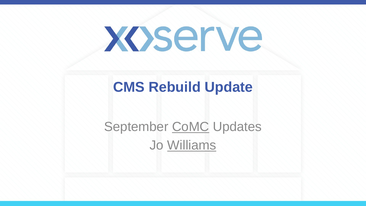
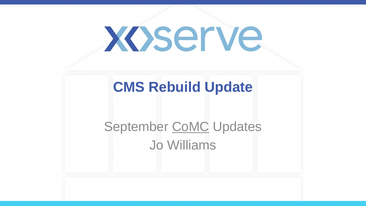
Williams underline: present -> none (192, 145)
